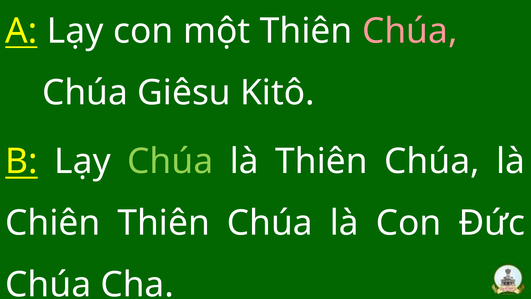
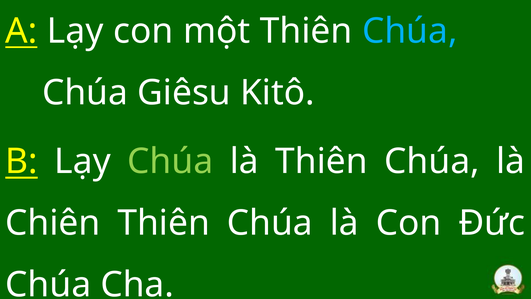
Chúa colour: pink -> light blue (410, 31)
